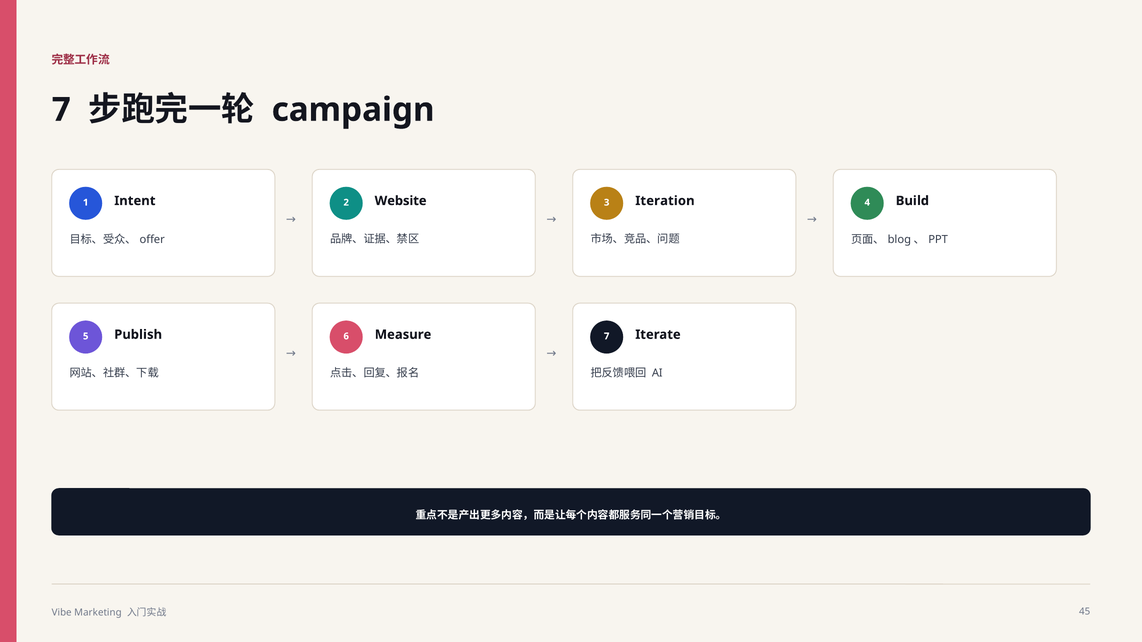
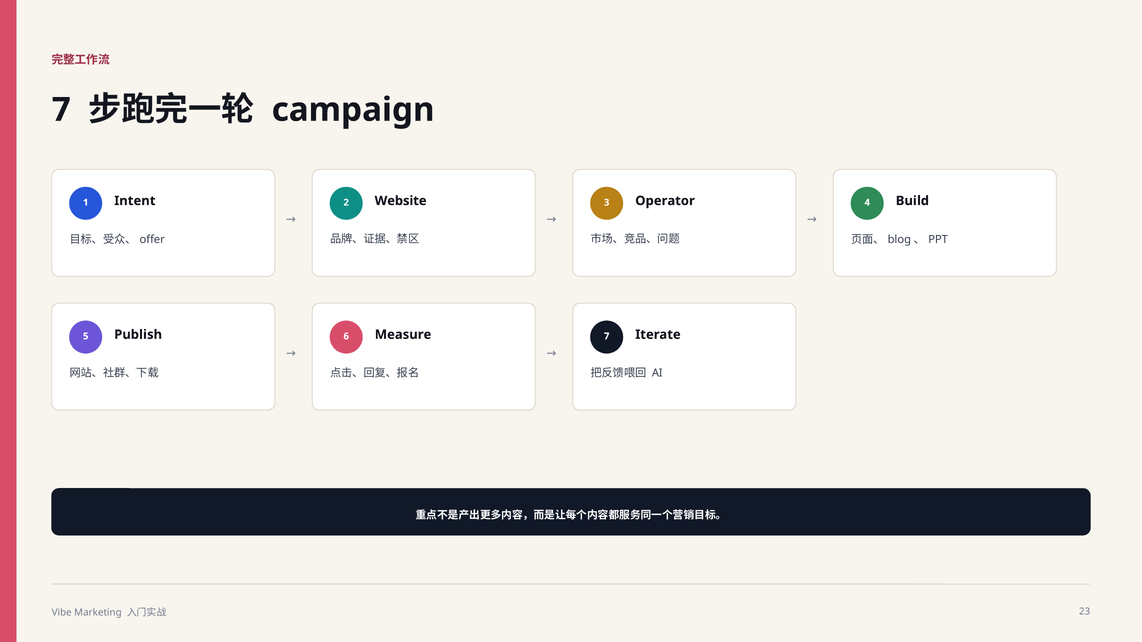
Iteration: Iteration -> Operator (665, 201)
45: 45 -> 23 (1085, 612)
